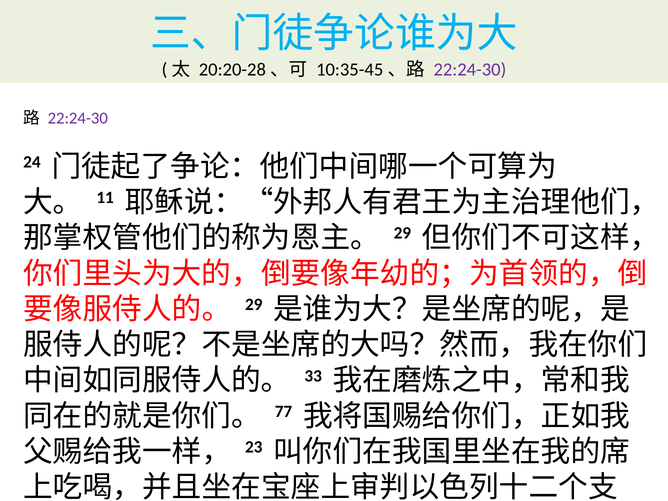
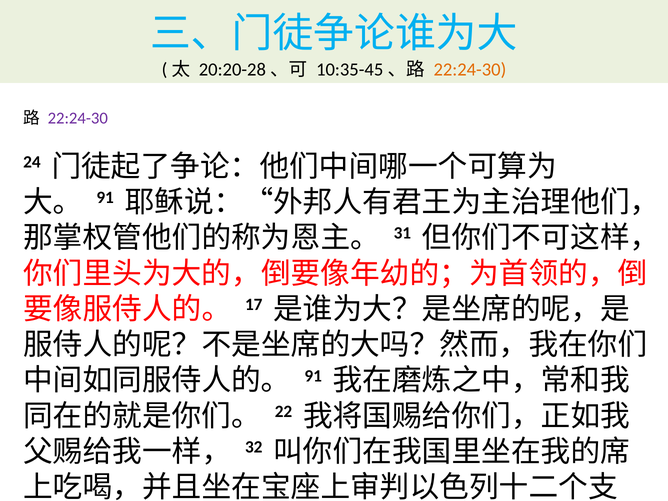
22:24-30 colour: purple -> orange (470, 70)
11: 11 -> 91 (105, 198)
29: 29 -> 31 (402, 233)
29: 29 -> 17 (254, 305)
33: 33 -> 91 (313, 376)
77: 77 -> 22 (283, 411)
23: 23 -> 32 (254, 447)
